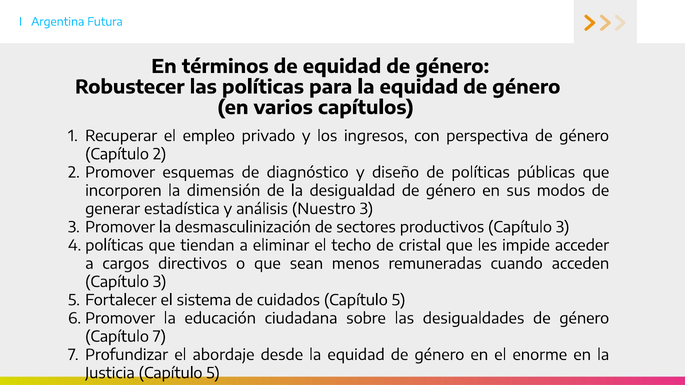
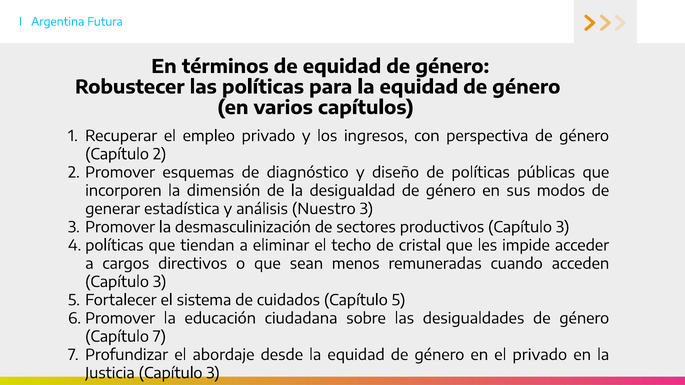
el enorme: enorme -> privado (540, 355)
Justicia Capítulo 5: 5 -> 3 (213, 374)
